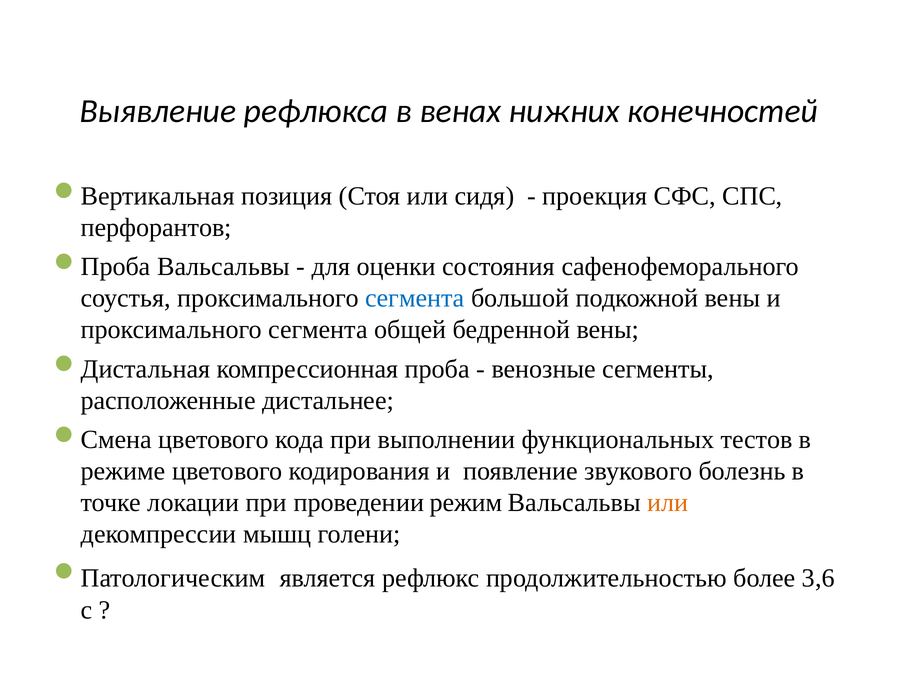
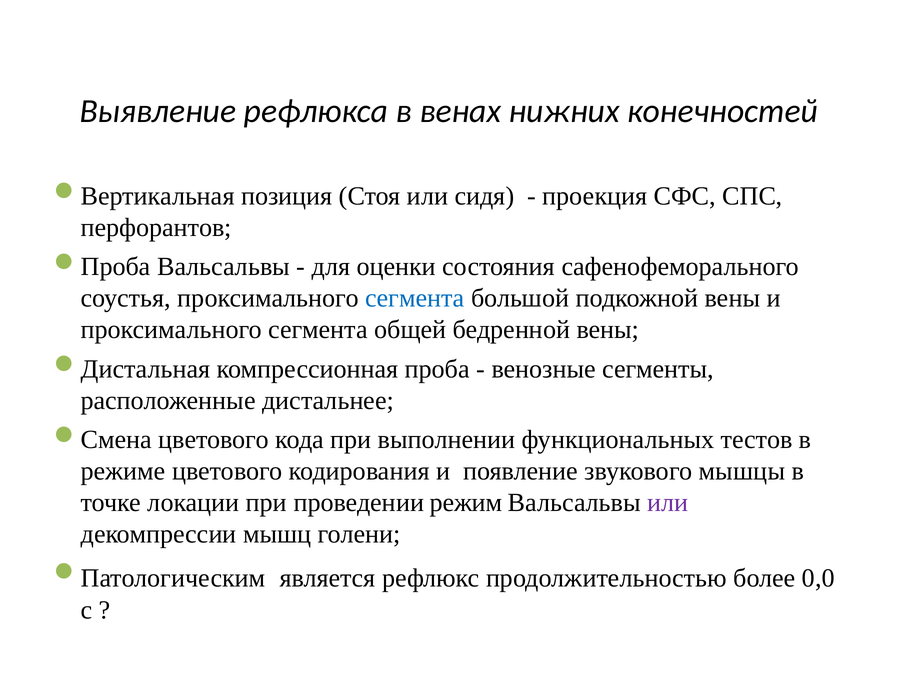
болезнь: болезнь -> мышцы (742, 471)
или colour: orange -> purple (668, 502)
3,6: 3,6 -> 0,0 (818, 578)
